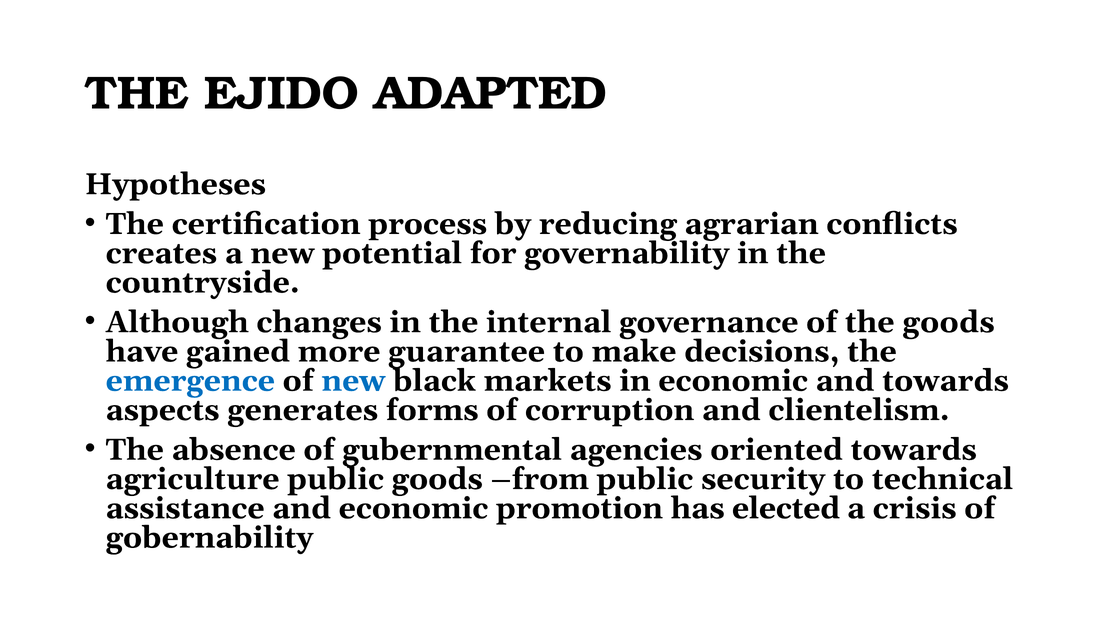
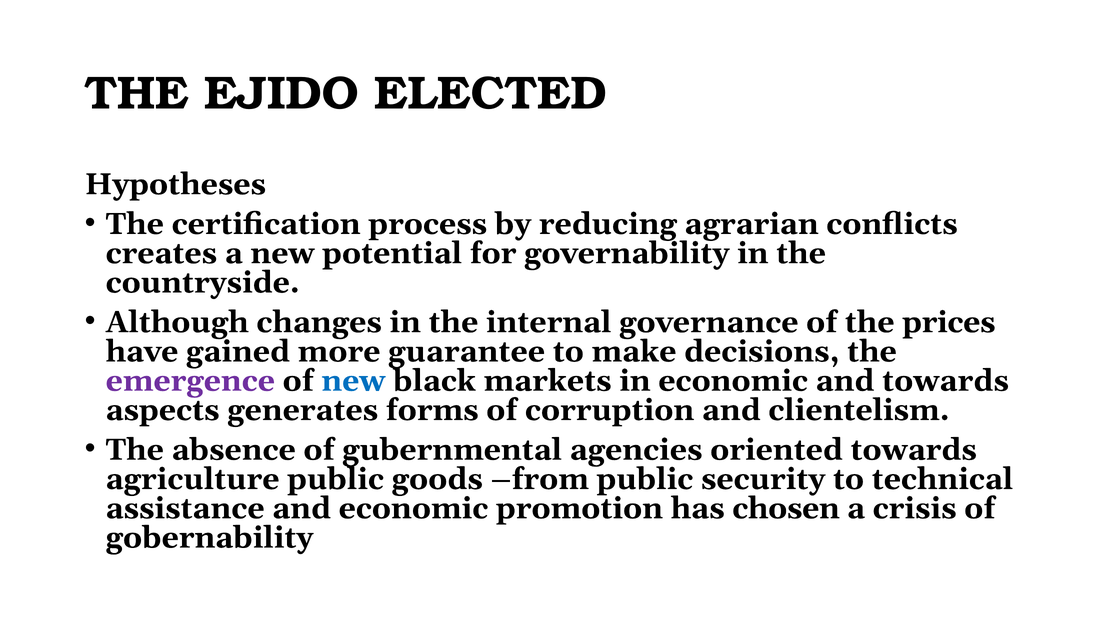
ADAPTED: ADAPTED -> ELECTED (490, 93)
the goods: goods -> prices (949, 322)
emergence colour: blue -> purple (190, 380)
elected: elected -> chosen (786, 508)
